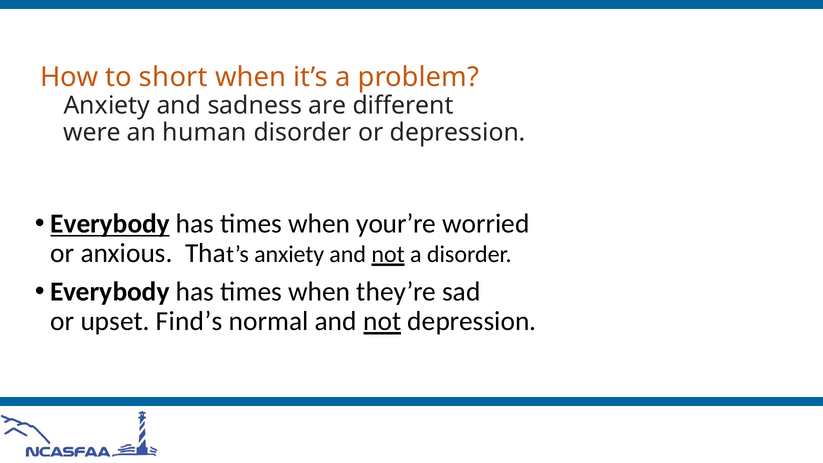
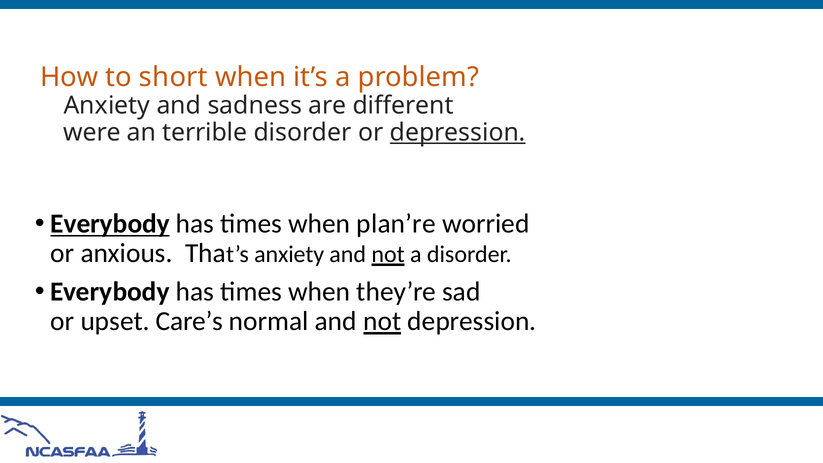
human: human -> terrible (205, 132)
depression underline: none -> present (458, 132)
your’re: your’re -> plan’re (396, 224)
Find’s: Find’s -> Care’s (189, 321)
